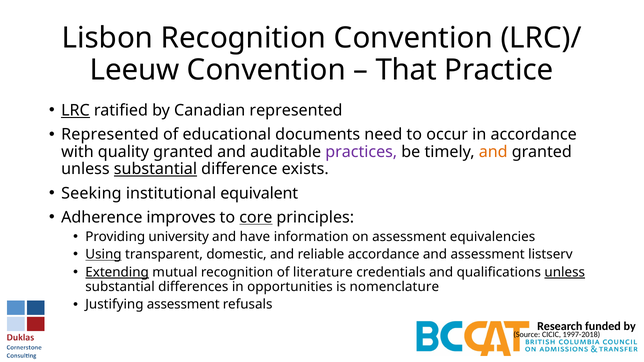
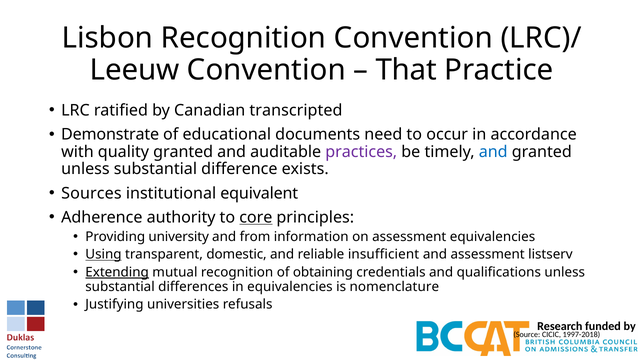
LRC underline: present -> none (75, 110)
Canadian represented: represented -> transcripted (296, 110)
Represented: Represented -> Demonstrate (110, 135)
and colour: orange -> blue (493, 152)
substantial underline: present -> none (155, 169)
Seeking: Seeking -> Sources (91, 193)
improves: improves -> authority (181, 217)
have: have -> from (255, 237)
reliable accordance: accordance -> insufficient (384, 255)
literature: literature -> obtaining (323, 272)
unless underline: present -> none (565, 272)
in opportunities: opportunities -> equivalencies (290, 287)
Justifying assessment: assessment -> universities (183, 305)
